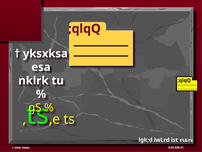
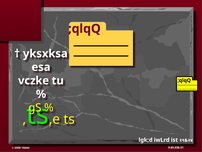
nklrk: nklrk -> vczke (34, 80)
